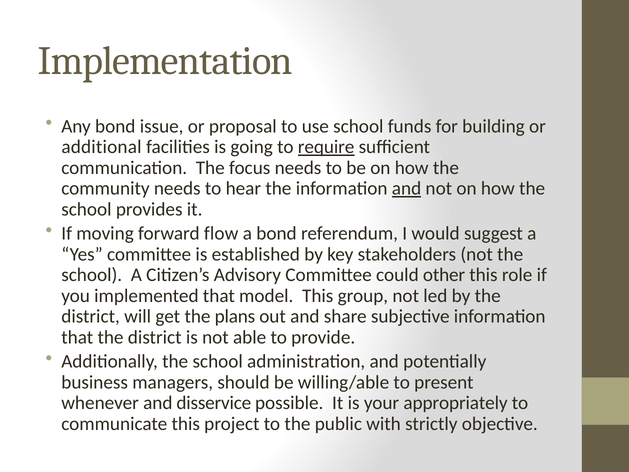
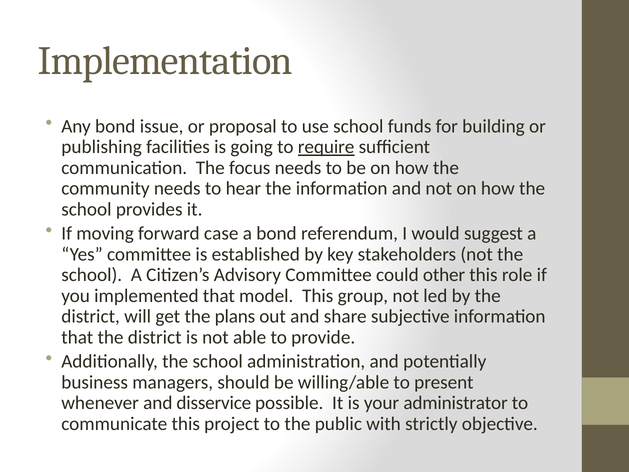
additional: additional -> publishing (102, 147)
and underline: present -> none (407, 188)
flow: flow -> case (221, 233)
appropriately: appropriately -> administrator (456, 403)
